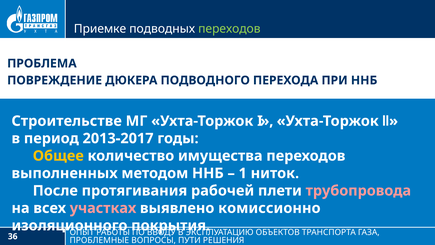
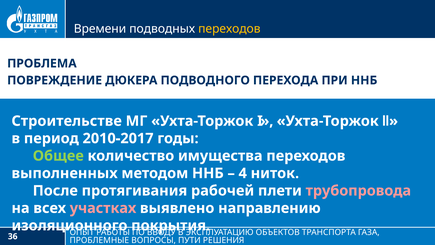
Приемке: Приемке -> Времени (100, 29)
переходов colour: light green -> yellow (229, 29)
2013-2017: 2013-2017 -> 2010-2017 (118, 138)
Общее colour: yellow -> light green (58, 156)
1: 1 -> 4 (243, 173)
комиссионно: комиссионно -> направлению (269, 208)
